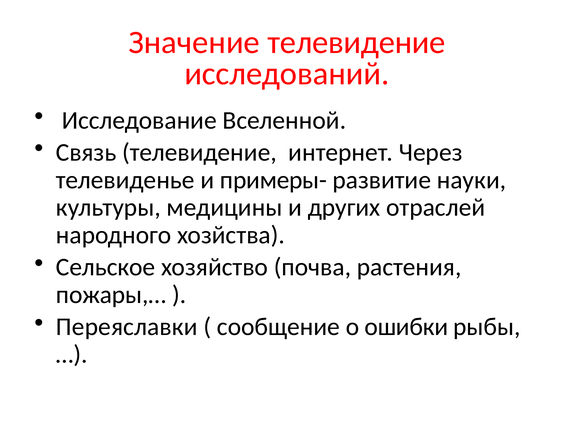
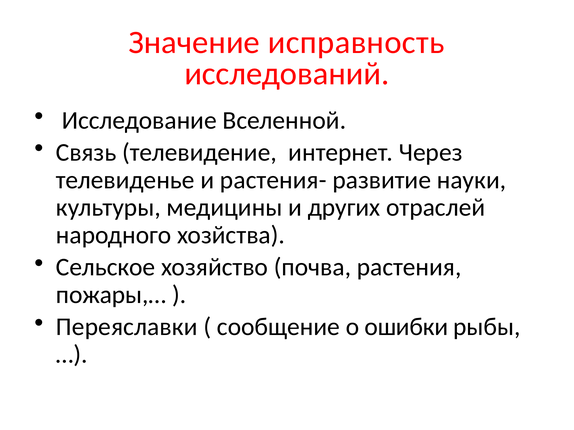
Значение телевидение: телевидение -> исправность (356, 42)
примеры-: примеры- -> растения- (273, 180)
